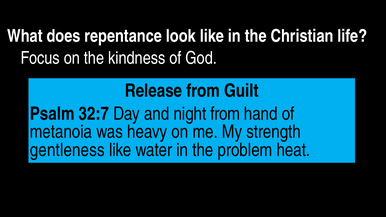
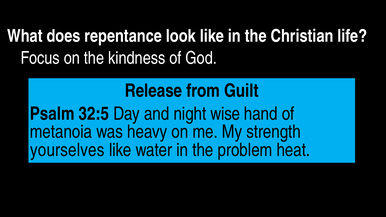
32:7: 32:7 -> 32:5 (94, 114)
night from: from -> wise (225, 114)
gentleness: gentleness -> yourselves (67, 150)
